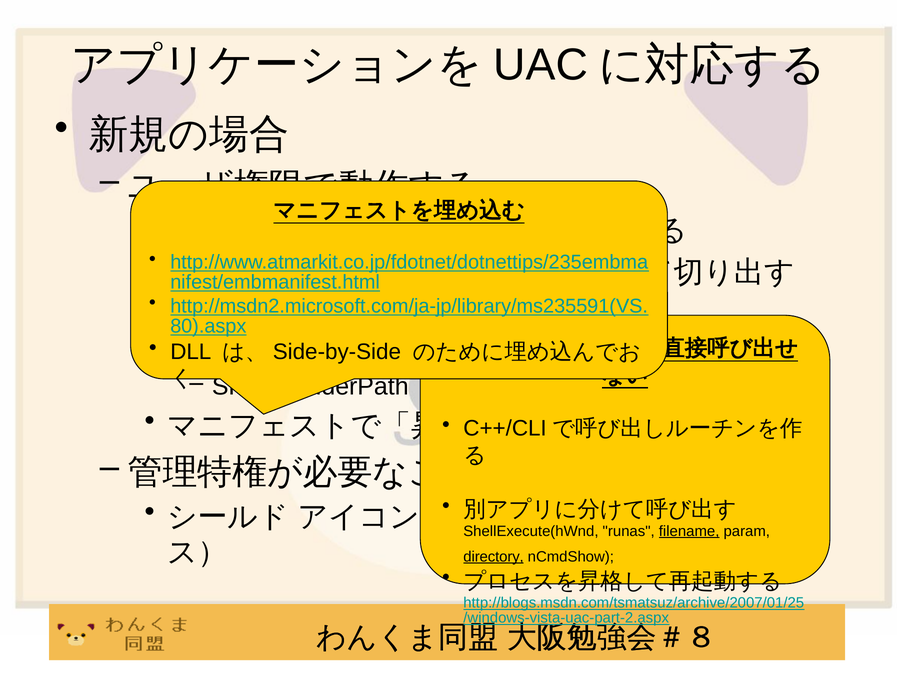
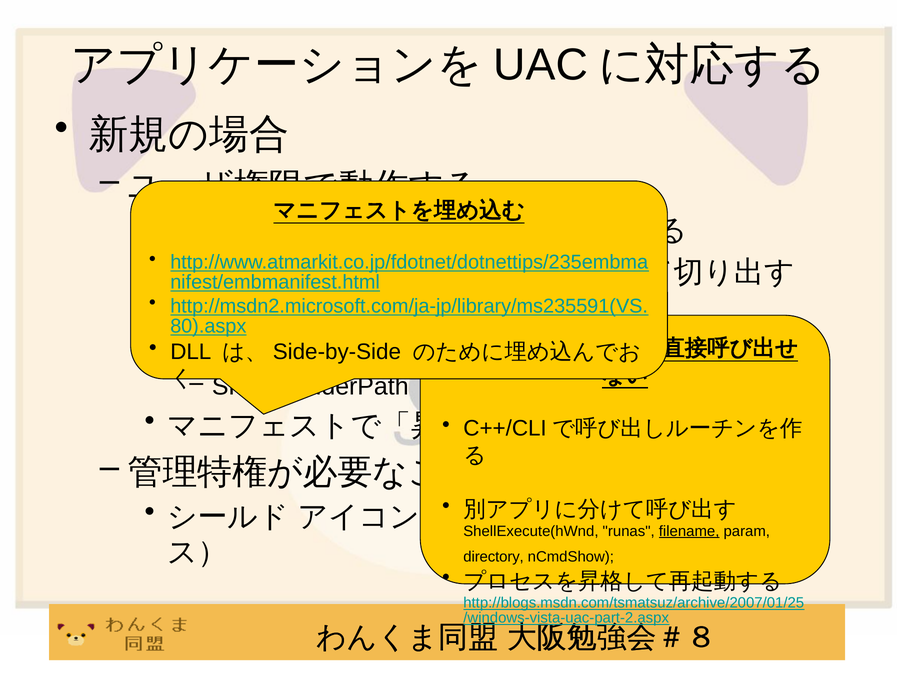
directory underline: present -> none (494, 556)
